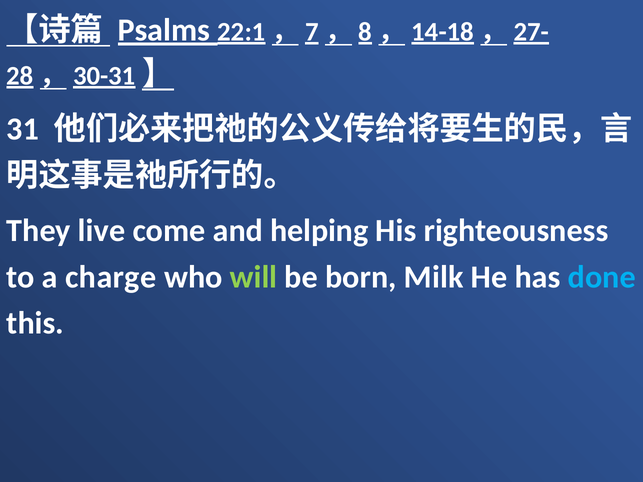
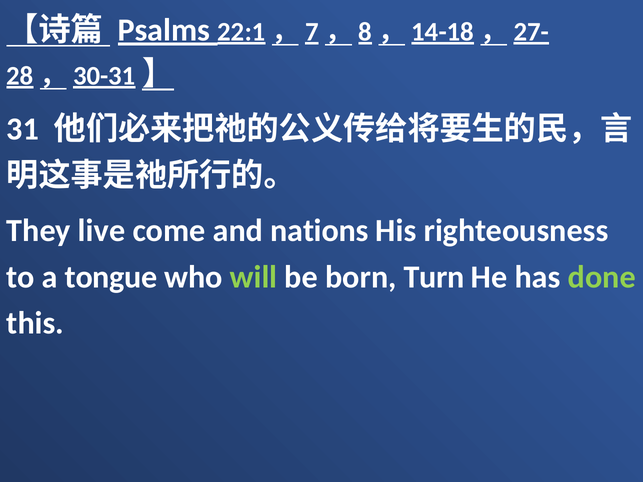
helping: helping -> nations (319, 231)
charge: charge -> tongue (111, 277)
Milk: Milk -> Turn (434, 277)
done colour: light blue -> light green (602, 277)
